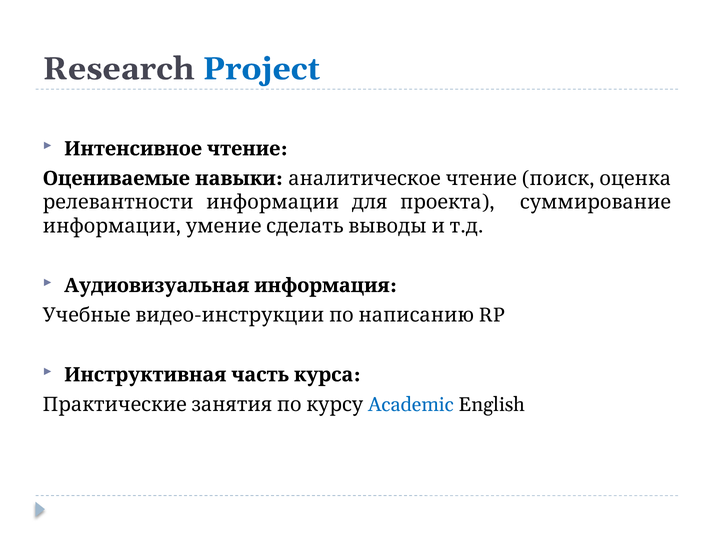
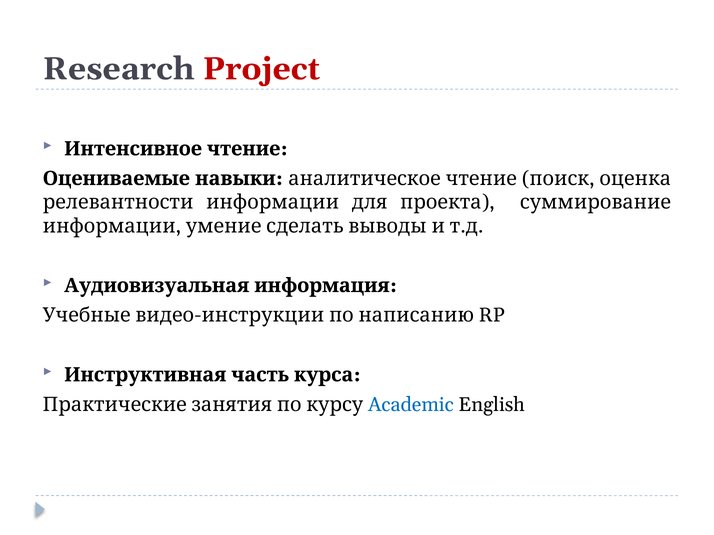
Project colour: blue -> red (261, 69)
